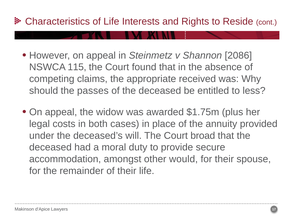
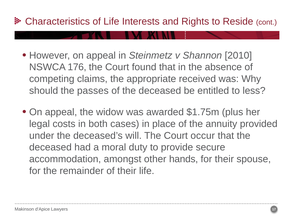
2086: 2086 -> 2010 (238, 56)
115: 115 -> 176 (77, 67)
broad: broad -> occur (203, 136)
would: would -> hands (184, 159)
